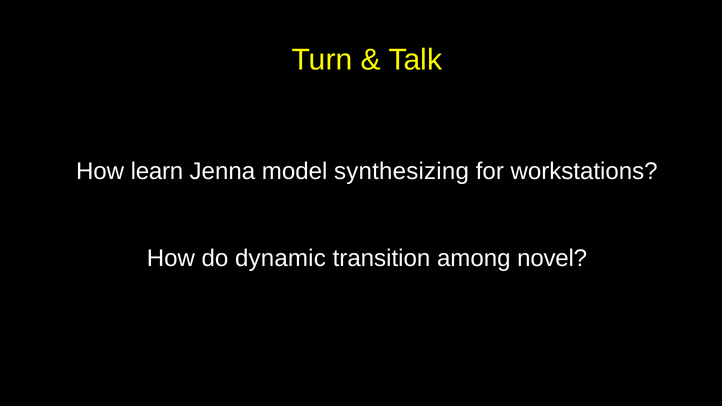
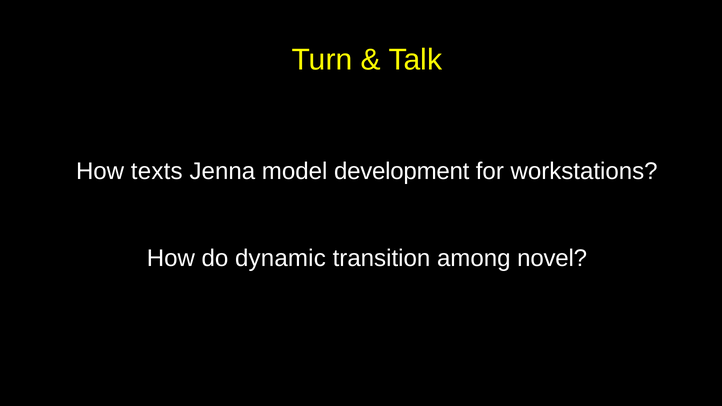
learn: learn -> texts (157, 172)
synthesizing: synthesizing -> development (402, 172)
